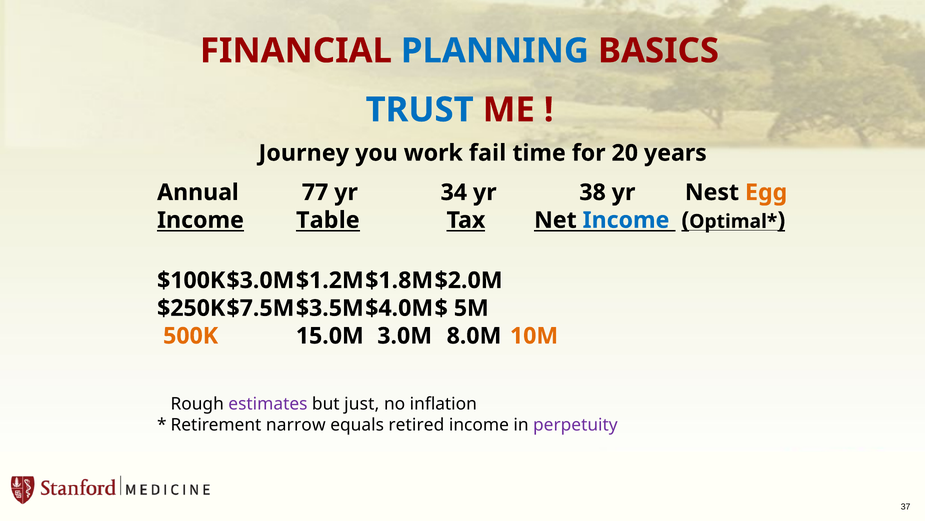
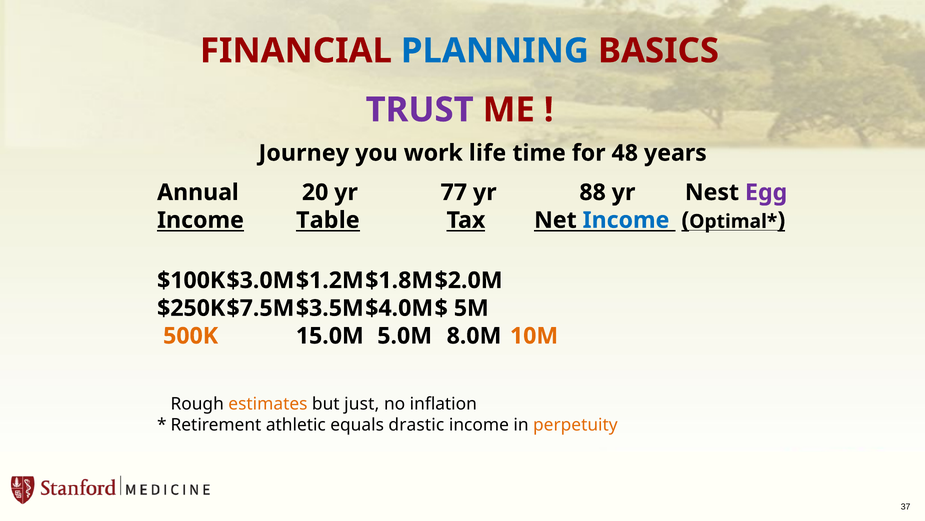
TRUST colour: blue -> purple (420, 110)
fail: fail -> life (488, 153)
20: 20 -> 48 (625, 153)
77: 77 -> 20 (315, 192)
34: 34 -> 77 (454, 192)
38: 38 -> 88 (593, 192)
Egg colour: orange -> purple (766, 192)
3.0M: 3.0M -> 5.0M (405, 336)
estimates colour: purple -> orange (268, 404)
narrow: narrow -> athletic (296, 425)
retired: retired -> drastic (416, 425)
perpetuity colour: purple -> orange (575, 425)
